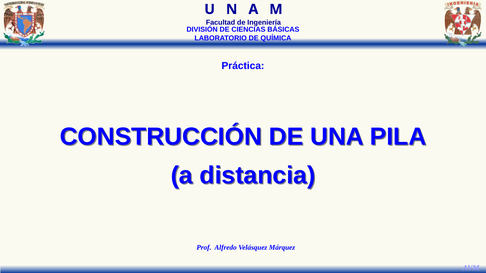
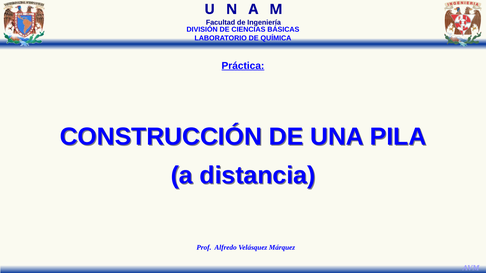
Práctica underline: none -> present (243, 66)
